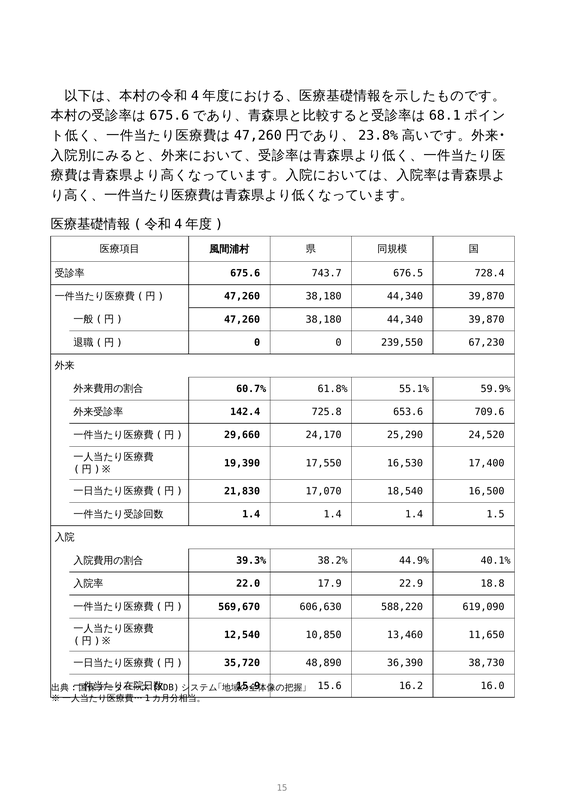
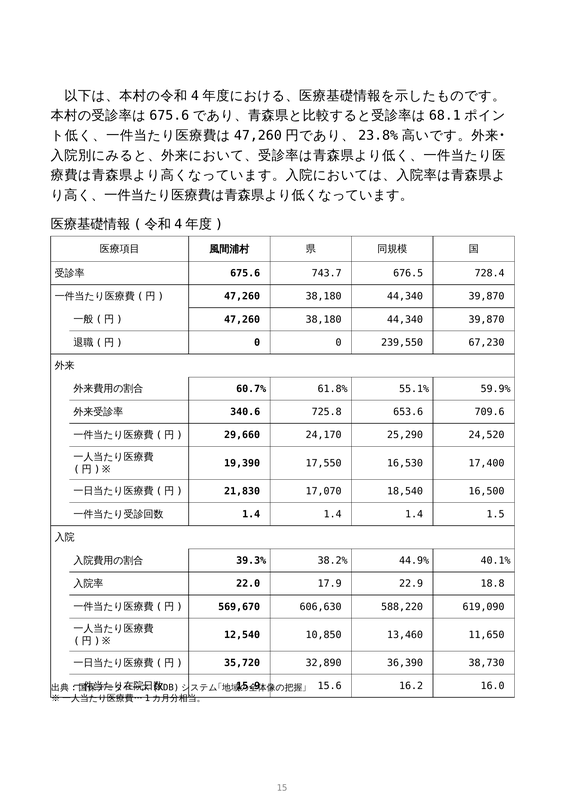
142.4: 142.4 -> 340.6 (245, 412)
48,890: 48,890 -> 32,890 (324, 663)
